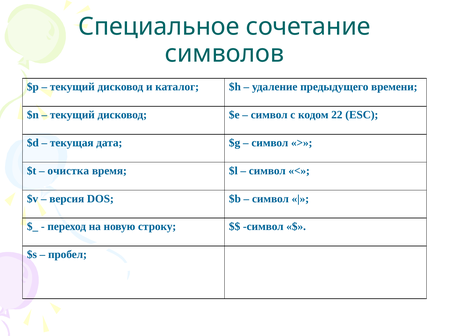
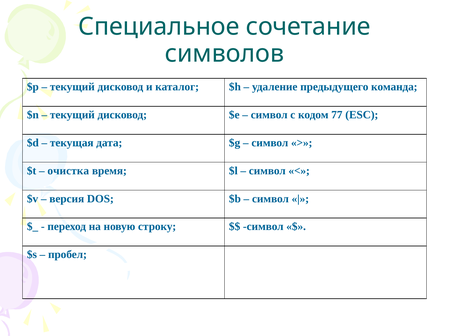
времени: времени -> команда (394, 87)
22: 22 -> 77 (337, 115)
